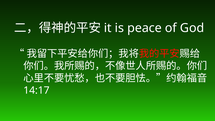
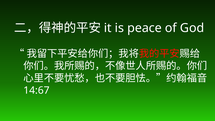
14:17: 14:17 -> 14:67 (36, 90)
